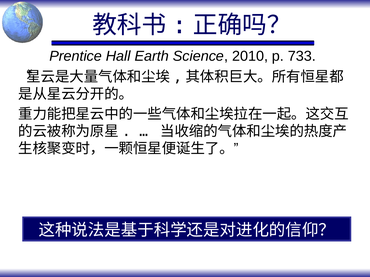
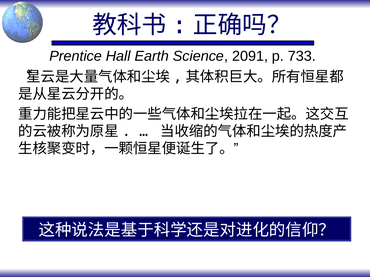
2010: 2010 -> 2091 (250, 56)
